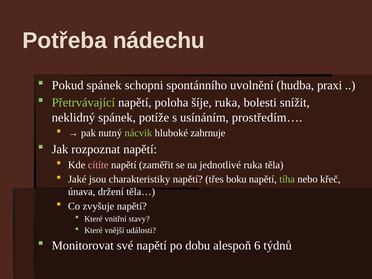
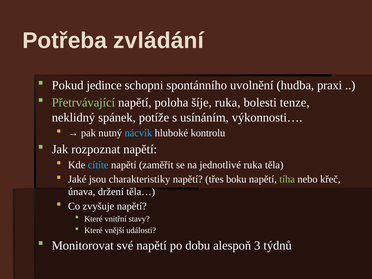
nádechu: nádechu -> zvládání (159, 41)
Pokud spánek: spánek -> jedince (104, 85)
snížit: snížit -> tenze (295, 103)
prostředím…: prostředím… -> výkonnosti… (267, 117)
nácvik colour: light green -> light blue (138, 133)
zahrnuje: zahrnuje -> kontrolu (208, 133)
cítíte colour: pink -> light blue (98, 165)
6: 6 -> 3 (257, 246)
